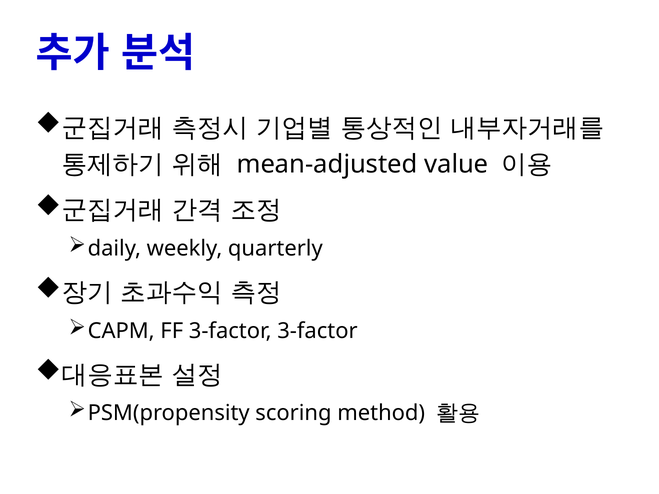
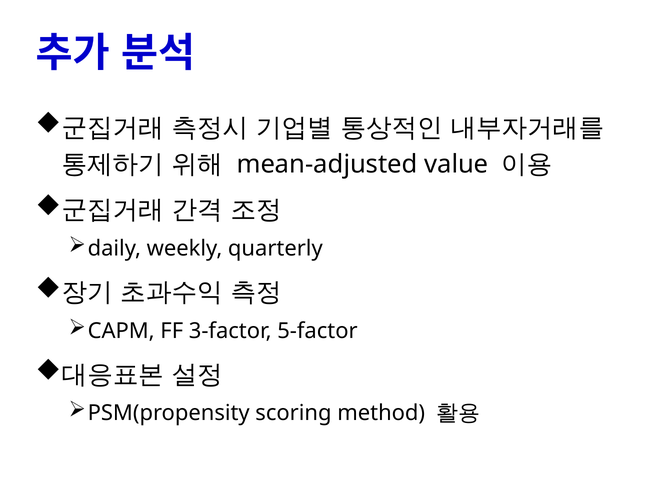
3-factor 3-factor: 3-factor -> 5-factor (317, 331)
